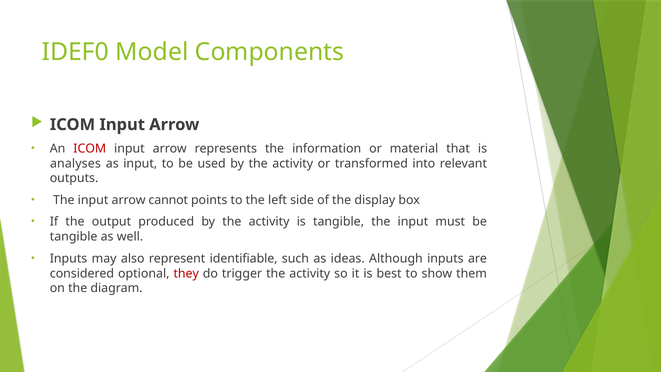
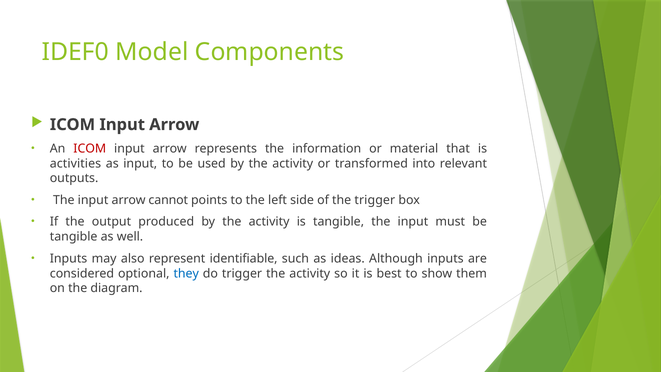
analyses: analyses -> activities (75, 163)
the display: display -> trigger (375, 200)
they colour: red -> blue (186, 273)
